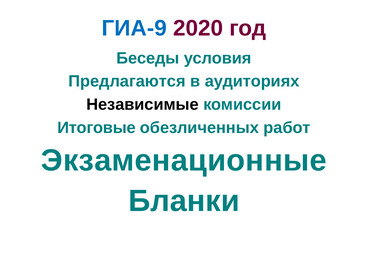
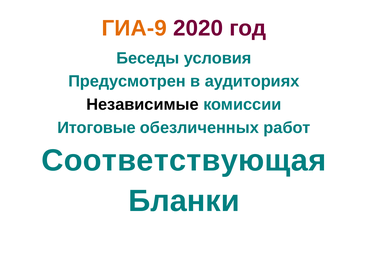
ГИА-9 colour: blue -> orange (134, 28)
Предлагаются: Предлагаются -> Предусмотрен (127, 81)
Экзаменационные: Экзаменационные -> Соответствующая (184, 161)
